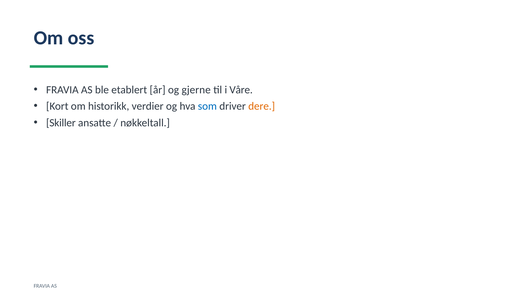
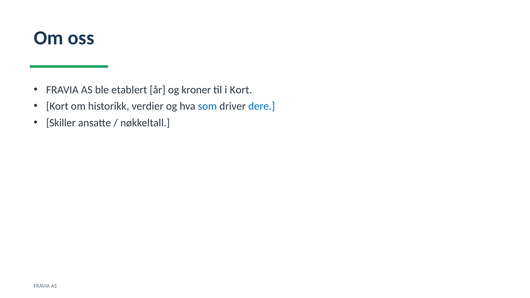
gjerne: gjerne -> kroner (196, 90)
i Våre: Våre -> Kort (241, 90)
dere colour: orange -> blue (262, 106)
